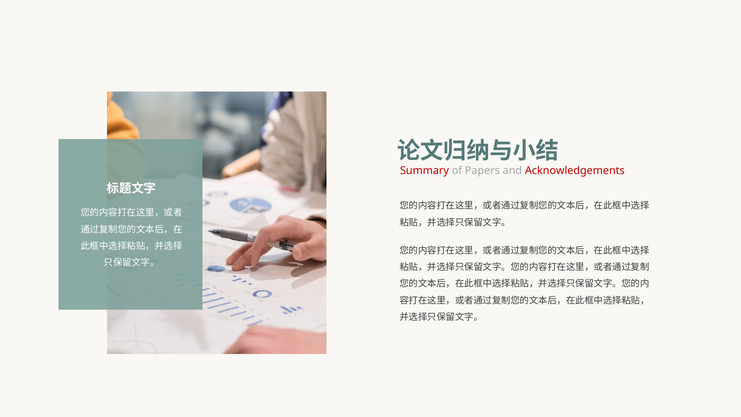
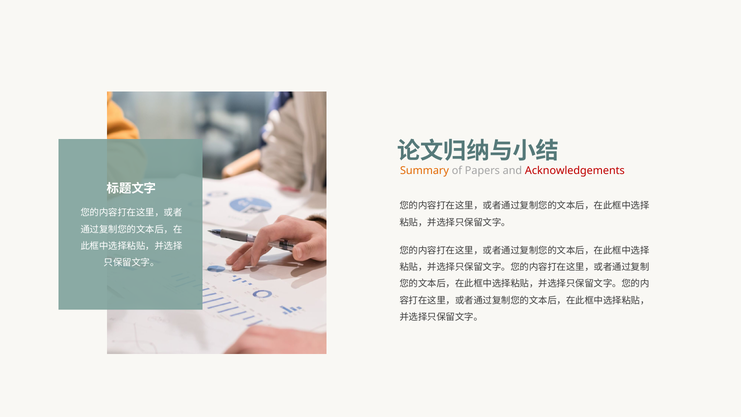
Summary colour: red -> orange (425, 171)
